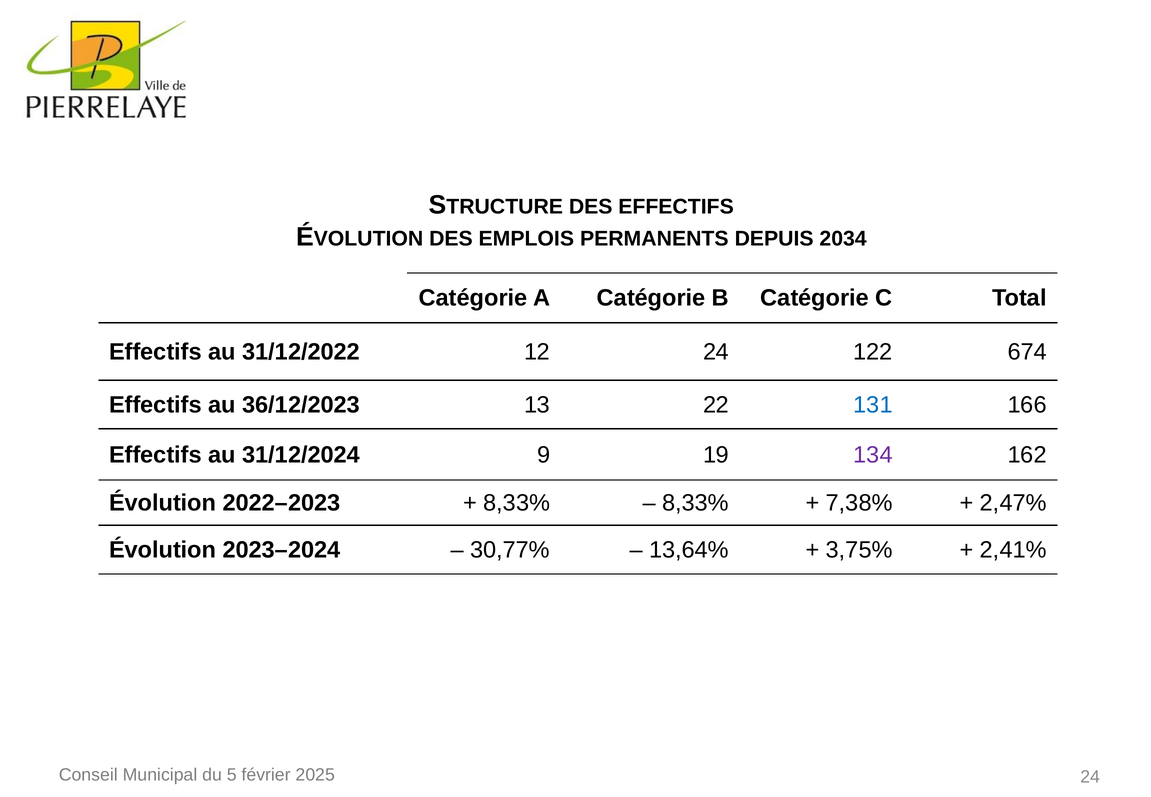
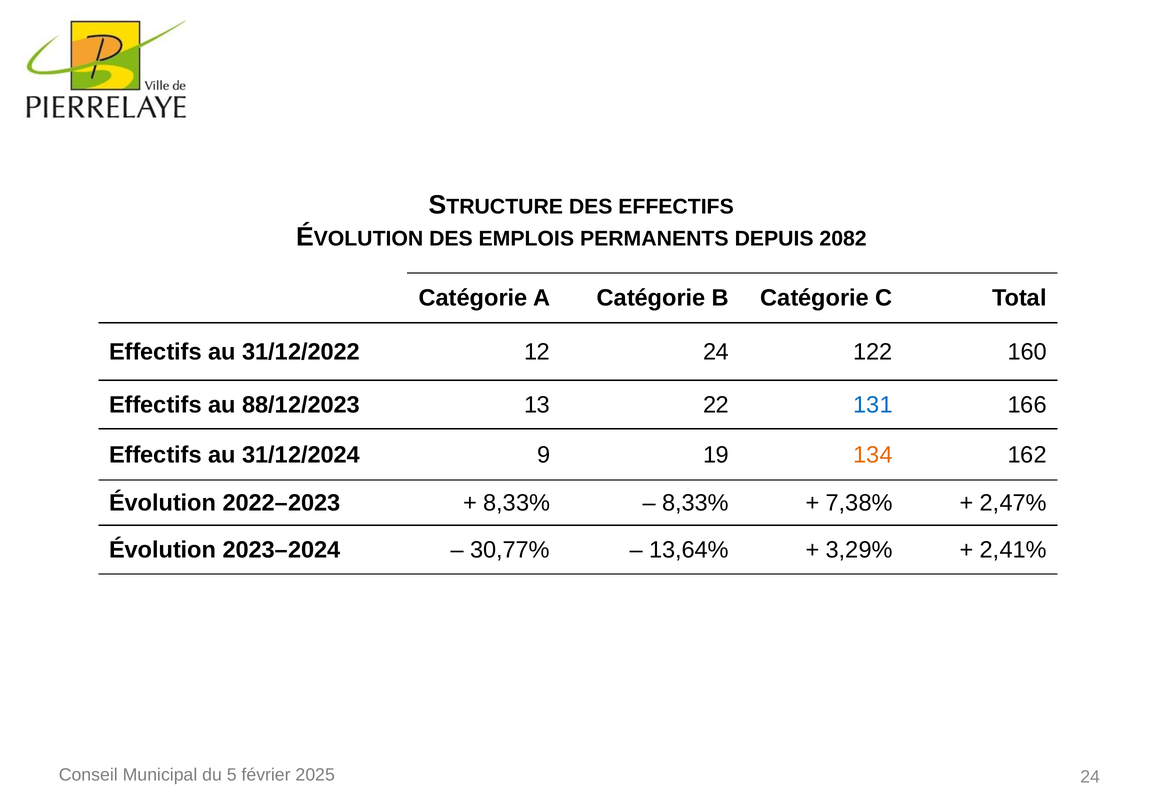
2034: 2034 -> 2082 (843, 238)
674: 674 -> 160 (1027, 352)
36/12/2023: 36/12/2023 -> 88/12/2023 (301, 405)
134 colour: purple -> orange (873, 455)
3,75%: 3,75% -> 3,29% (859, 550)
